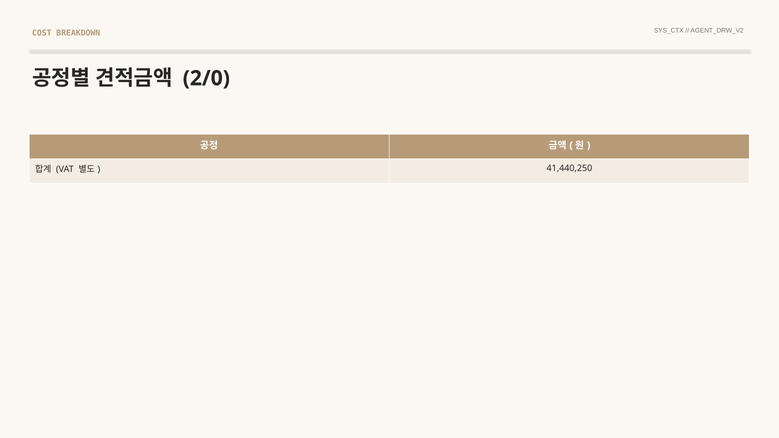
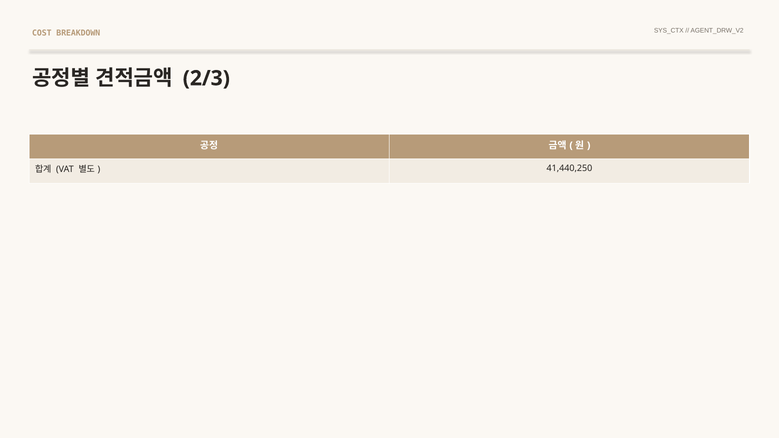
2/0: 2/0 -> 2/3 (206, 78)
